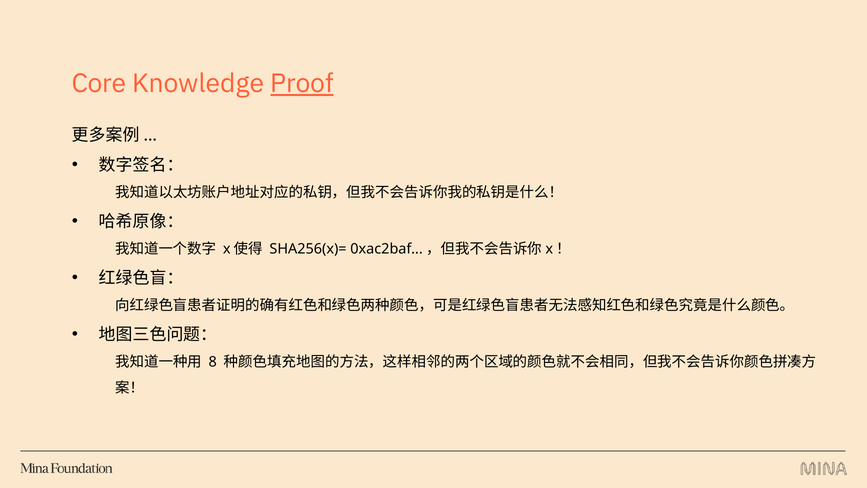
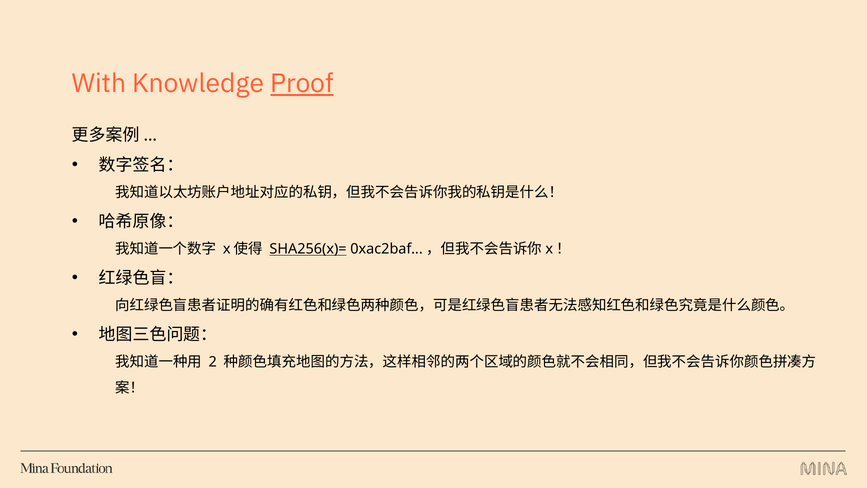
Core: Core -> With (99, 84)
SHA256(x)= underline: none -> present (308, 249)
8: 8 -> 2 (213, 362)
